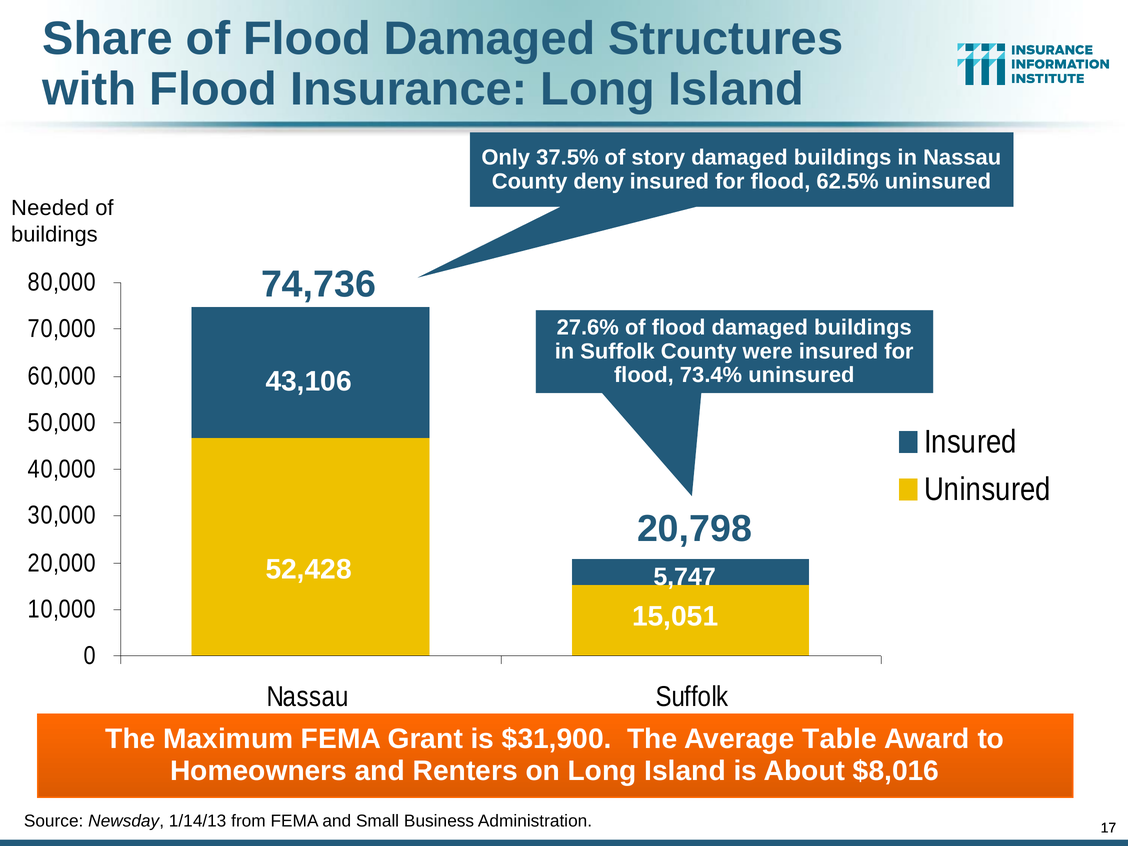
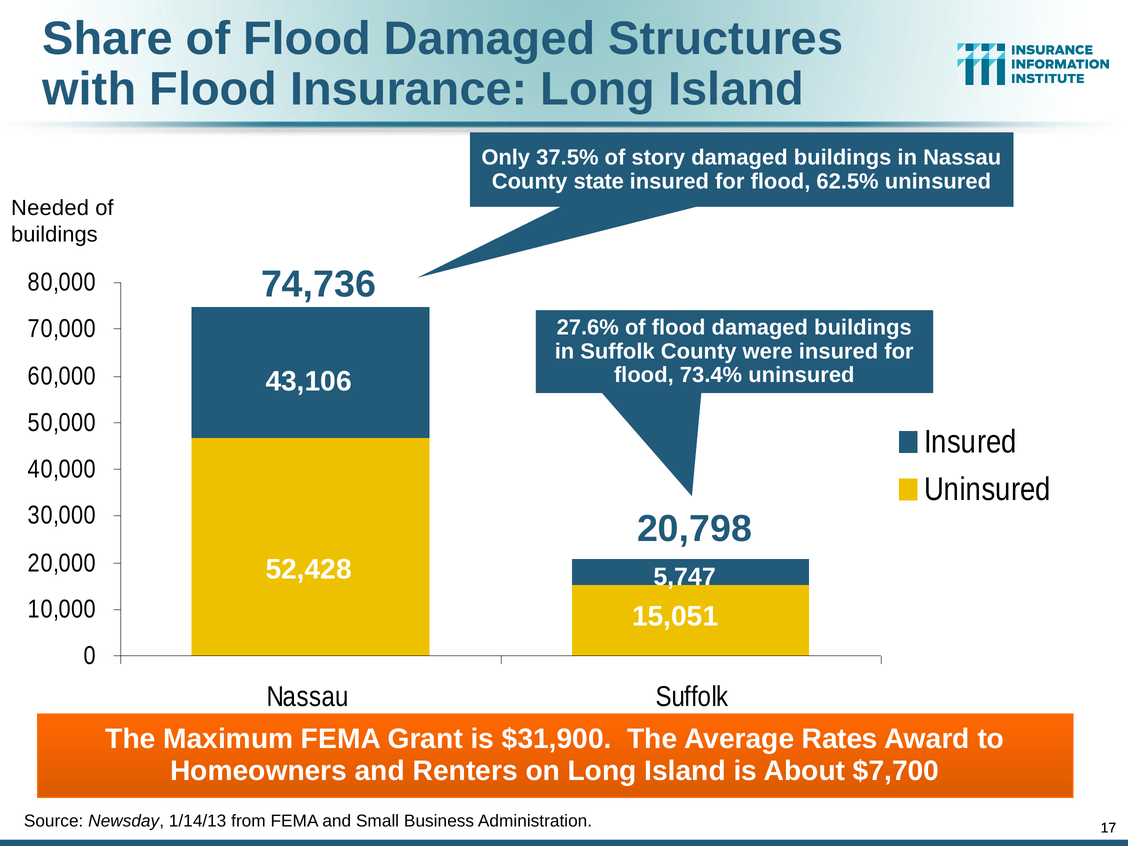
deny: deny -> state (599, 181)
Table: Table -> Rates (840, 739)
$8,016: $8,016 -> $7,700 (896, 771)
